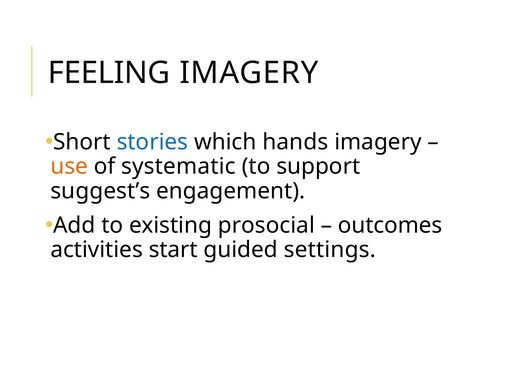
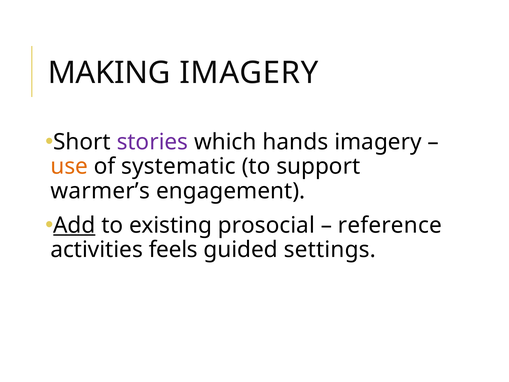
FEELING: FEELING -> MAKING (109, 73)
stories colour: blue -> purple (152, 142)
suggest’s: suggest’s -> warmer’s (100, 191)
Add underline: none -> present (74, 225)
outcomes: outcomes -> reference (390, 225)
start: start -> feels (173, 250)
